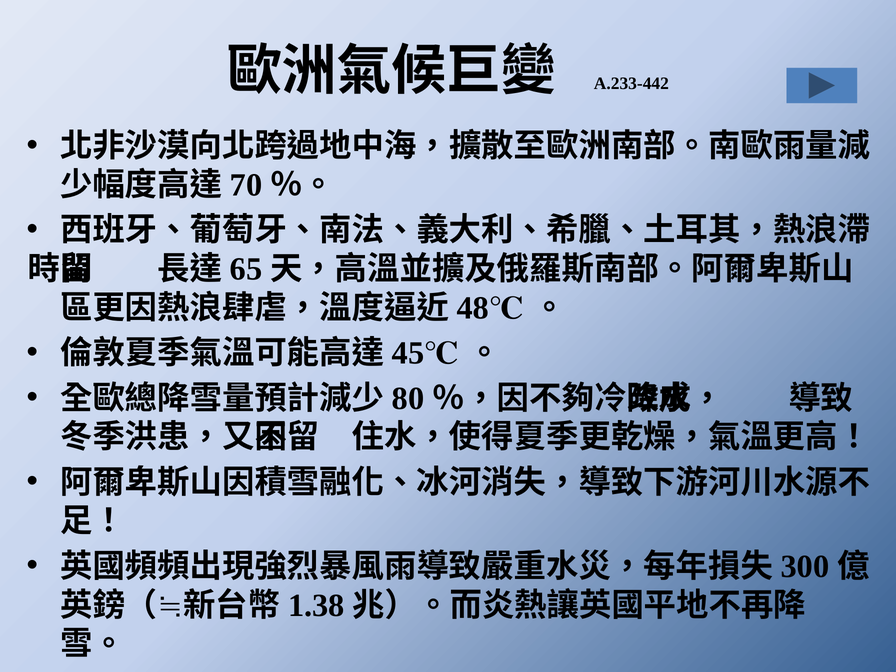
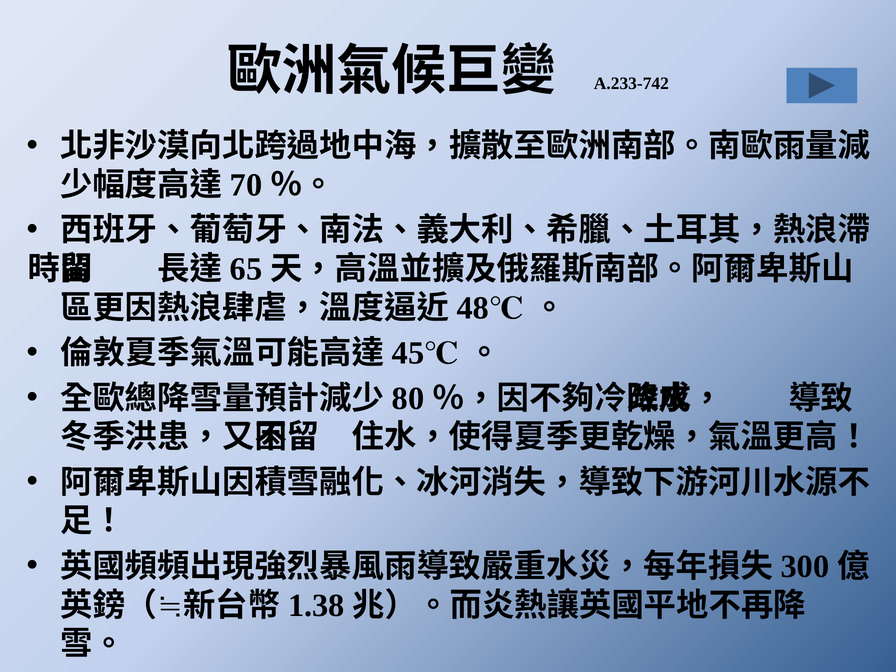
A.233-442: A.233-442 -> A.233-742 (631, 83)
